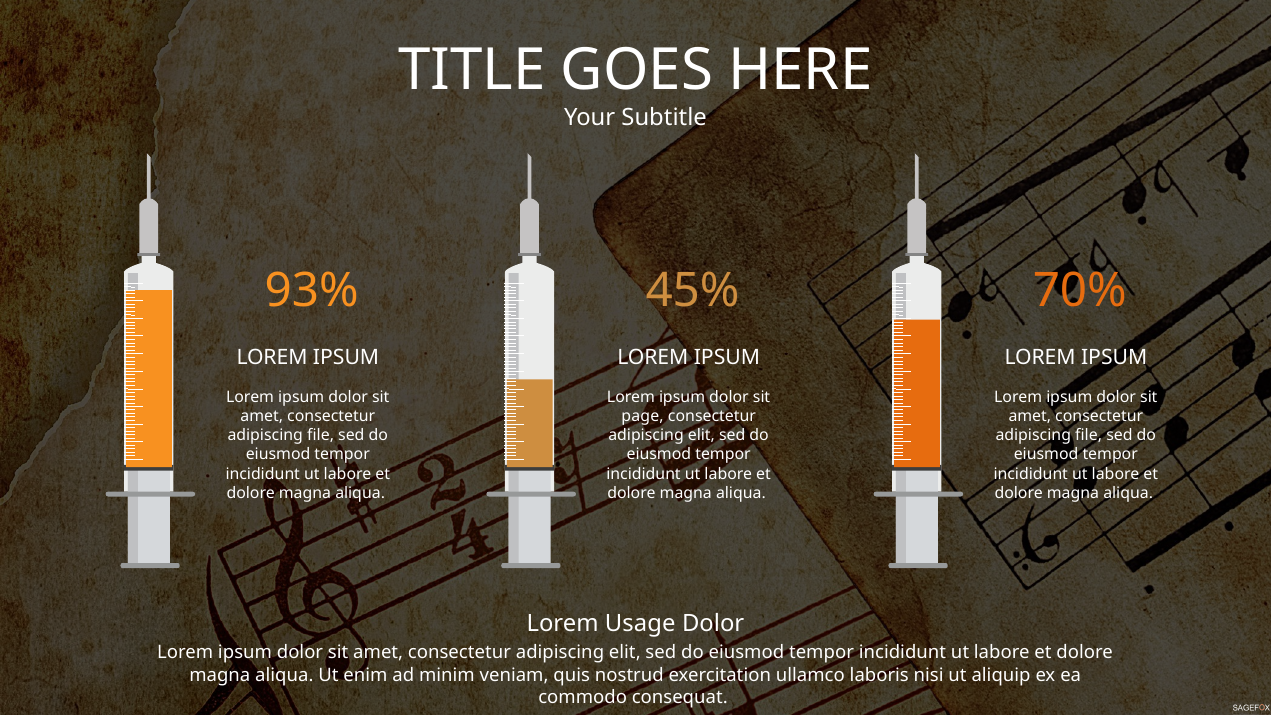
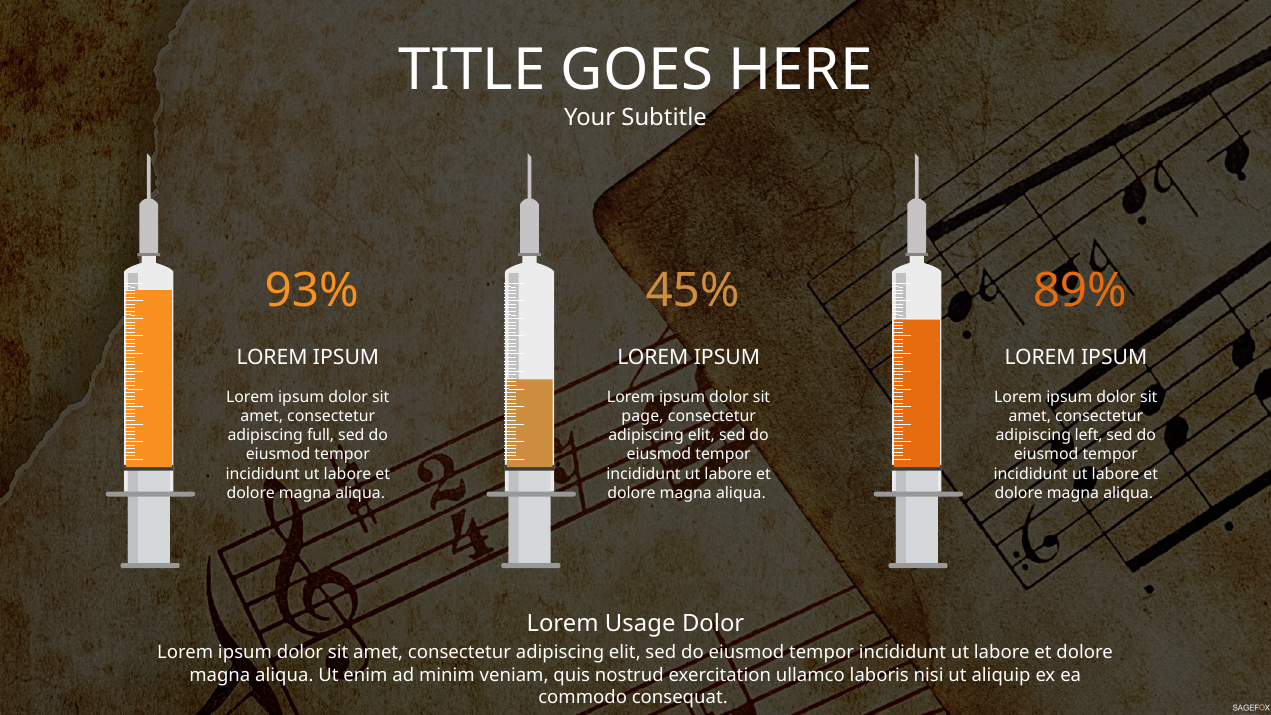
70%: 70% -> 89% (1080, 290)
file: file -> full (321, 436)
file: file -> left (1089, 436)
